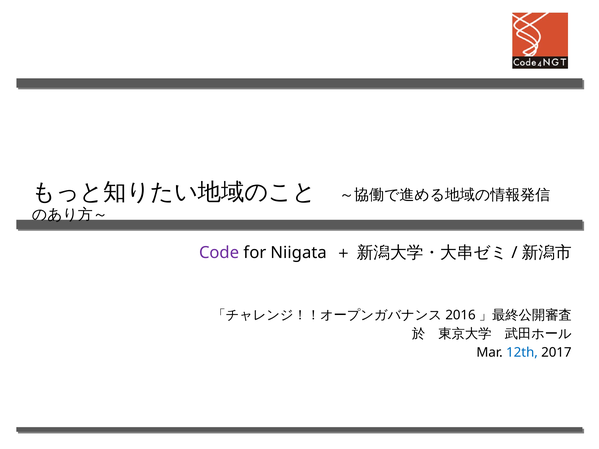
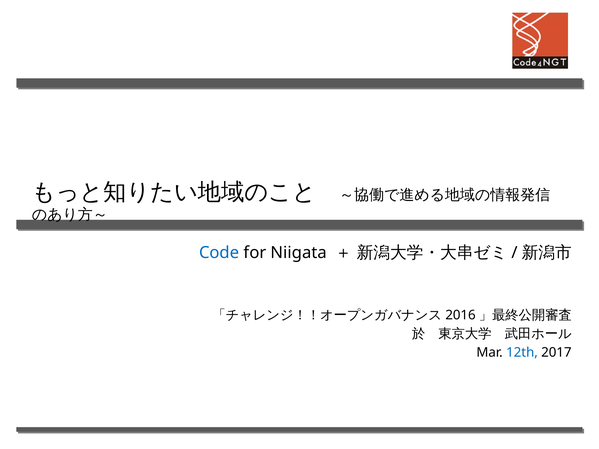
Code colour: purple -> blue (219, 253)
